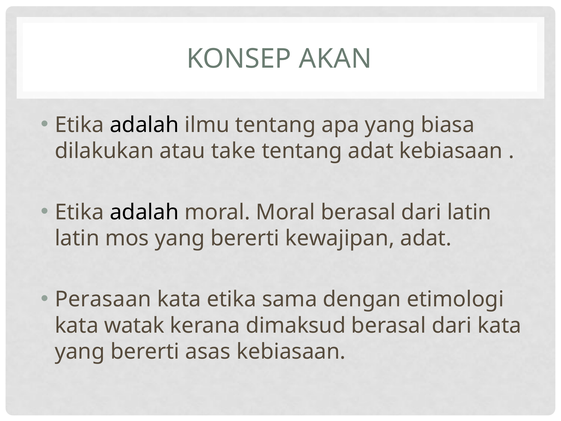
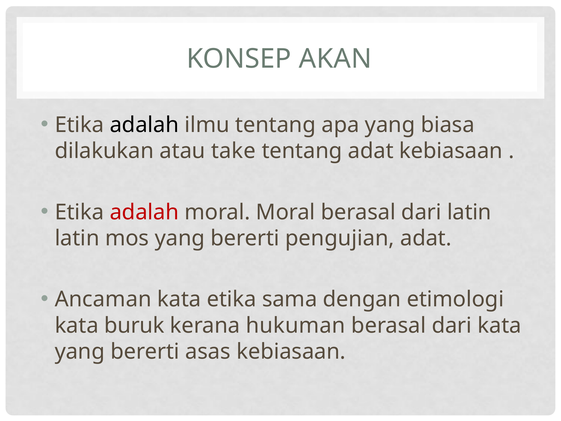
adalah colour: black -> red (144, 212)
kewajipan: kewajipan -> pengujian (340, 238)
Perasaan: Perasaan -> Ancaman (103, 299)
watak: watak -> buruk (134, 325)
dimaksud: dimaksud -> hukuman (296, 325)
